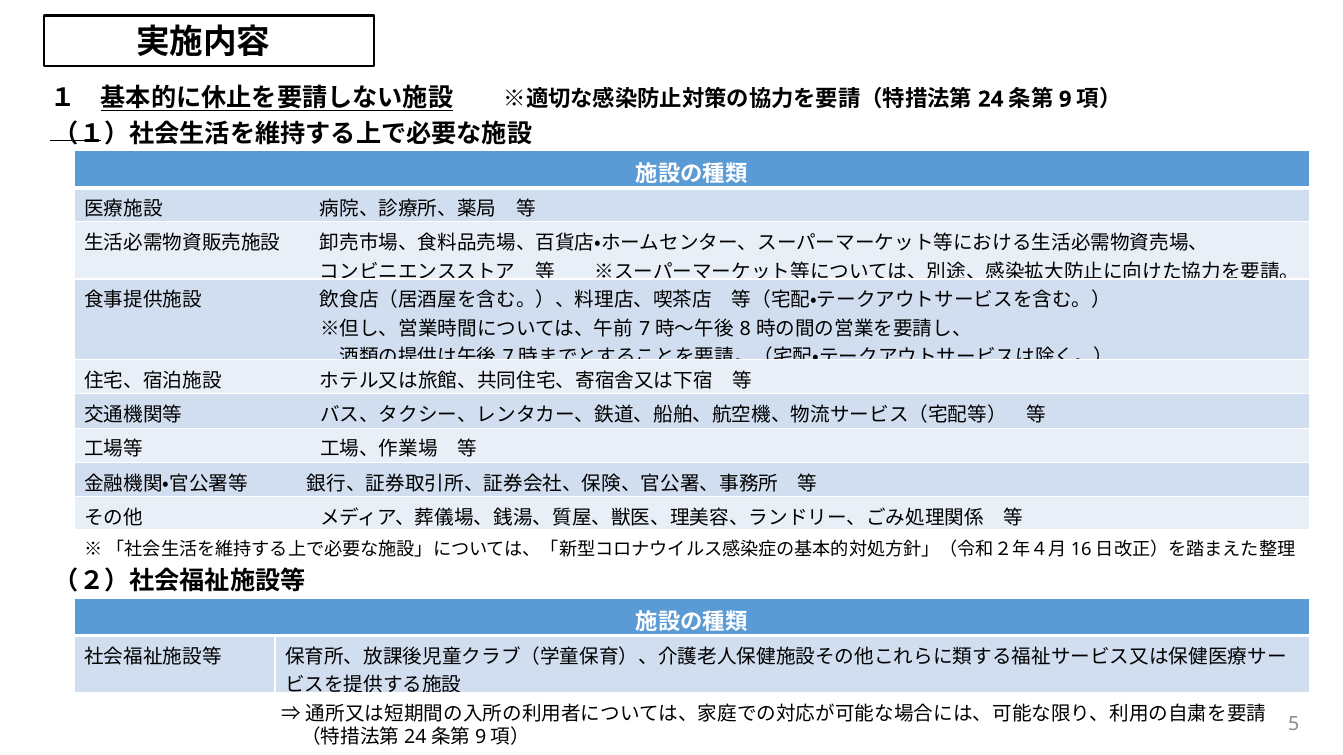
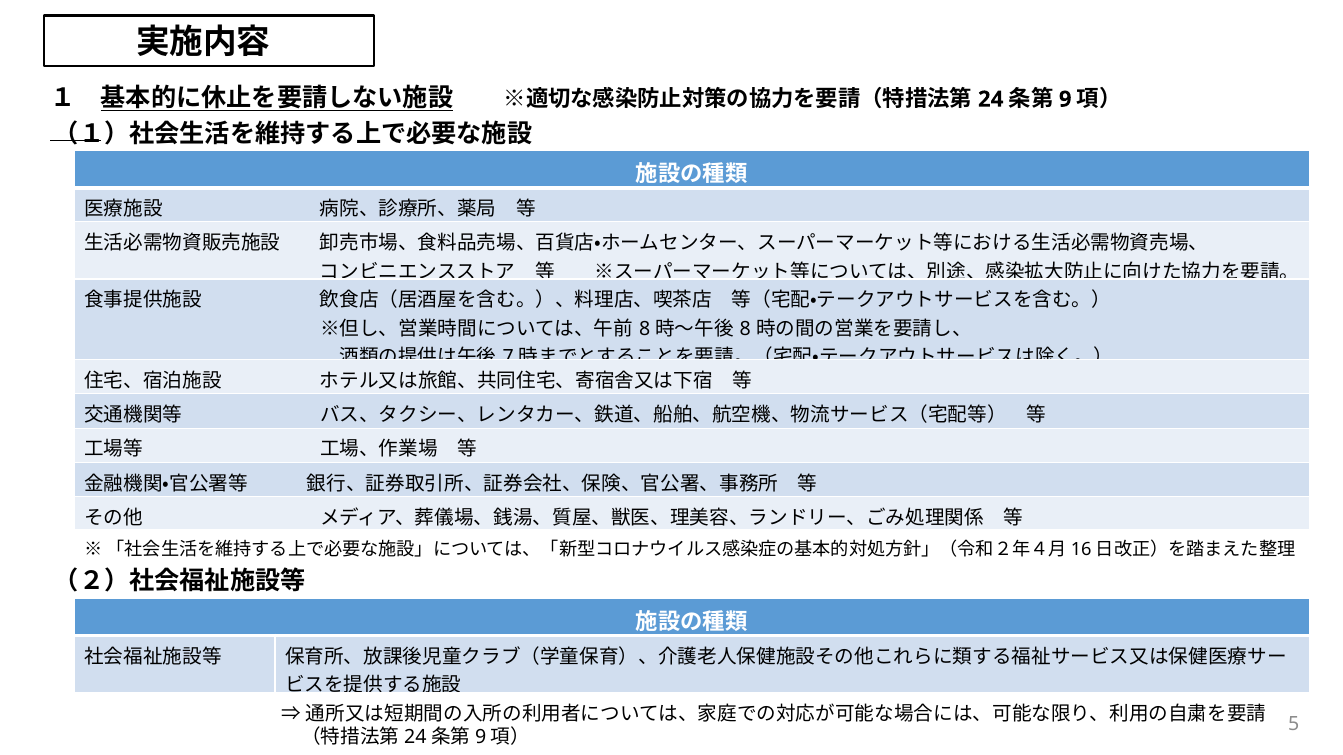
7: 7 -> 8 (645, 329)
